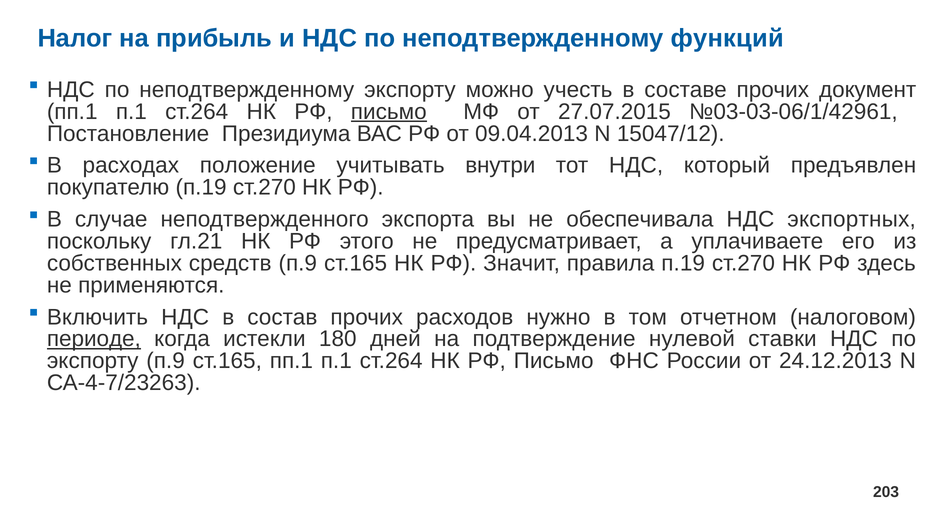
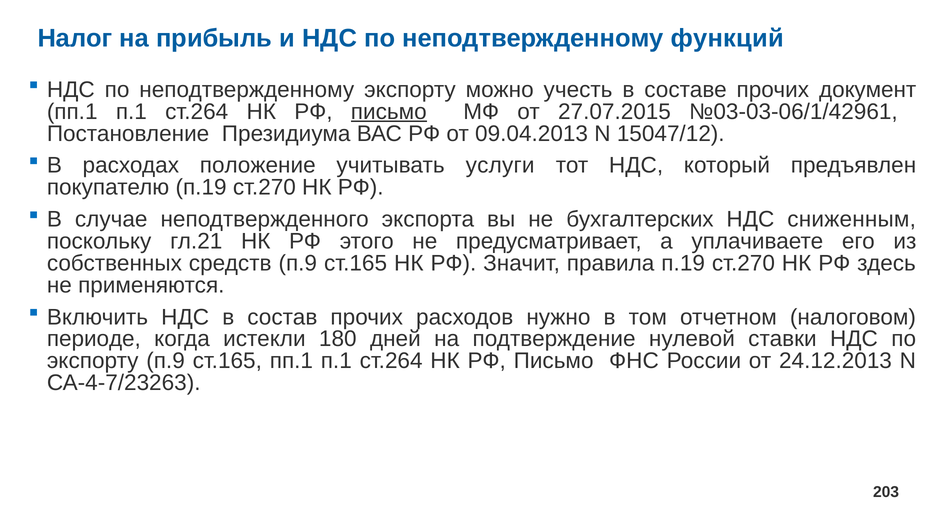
внутри: внутри -> услуги (500, 165)
обеспечивала: обеспечивала -> бухгалтерских (640, 219)
экспортных: экспортных -> сниженным (852, 219)
периоде underline: present -> none (94, 339)
